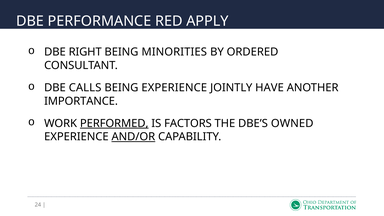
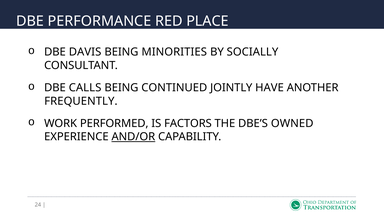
APPLY: APPLY -> PLACE (207, 21)
RIGHT: RIGHT -> DAVIS (85, 52)
ORDERED: ORDERED -> SOCIALLY (252, 52)
BEING EXPERIENCE: EXPERIENCE -> CONTINUED (174, 88)
IMPORTANCE: IMPORTANCE -> FREQUENTLY (81, 101)
PERFORMED underline: present -> none (114, 123)
